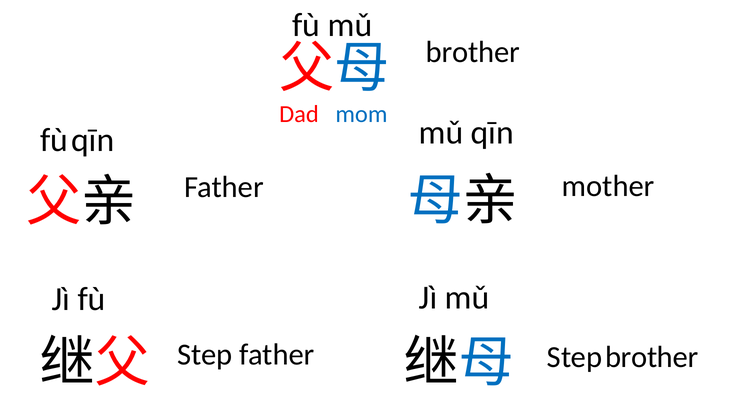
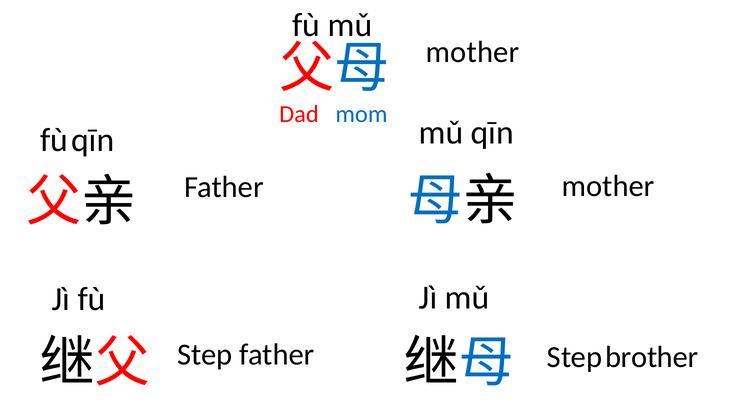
brother: brother -> mother (473, 52)
